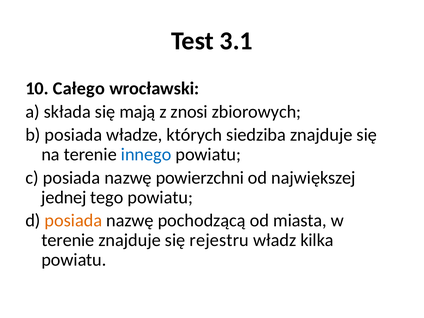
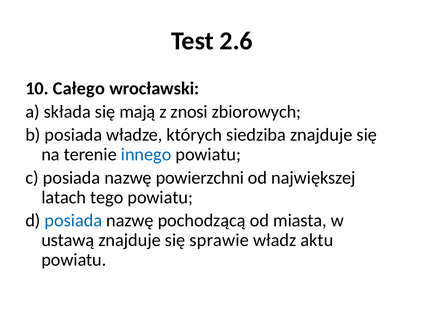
3.1: 3.1 -> 2.6 (236, 41)
jednej: jednej -> latach (64, 197)
posiada colour: orange -> blue (73, 220)
terenie: terenie -> ustawą (68, 240)
rejestru: rejestru -> sprawie (219, 240)
kilka: kilka -> aktu (317, 240)
